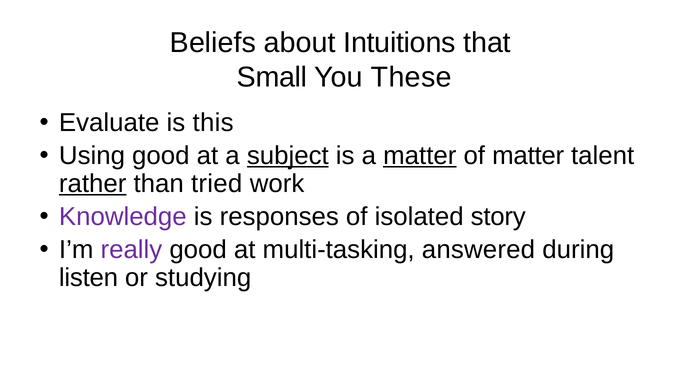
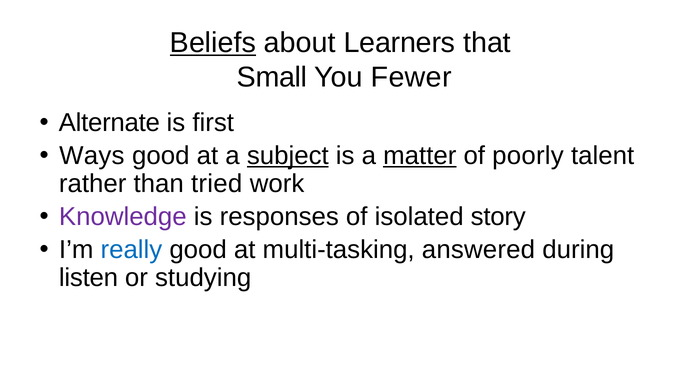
Beliefs underline: none -> present (213, 43)
Intuitions: Intuitions -> Learners (399, 43)
These: These -> Fewer (411, 77)
Evaluate: Evaluate -> Alternate (109, 122)
this: this -> first (213, 122)
Using: Using -> Ways (92, 155)
of matter: matter -> poorly (528, 155)
rather underline: present -> none (93, 183)
really colour: purple -> blue (131, 249)
